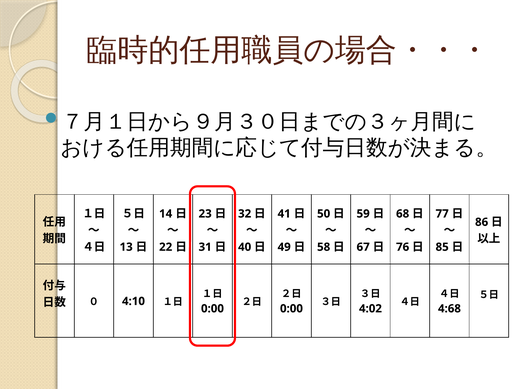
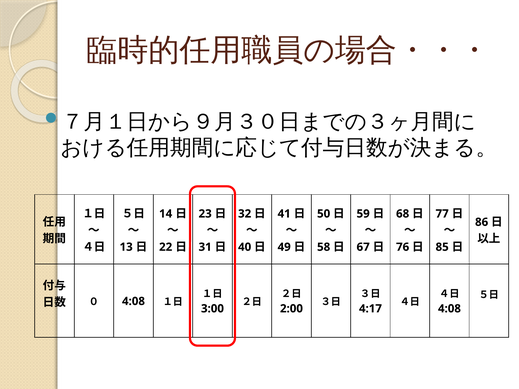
０ 4:10: 4:10 -> 4:08 (133, 301)
0:00: 0:00 -> 3:00 (212, 309)
0:00: 0:00 -> 2:00 (291, 309)
4:02: 4:02 -> 4:17 (370, 309)
4:68: 4:68 -> 4:08 (449, 309)
